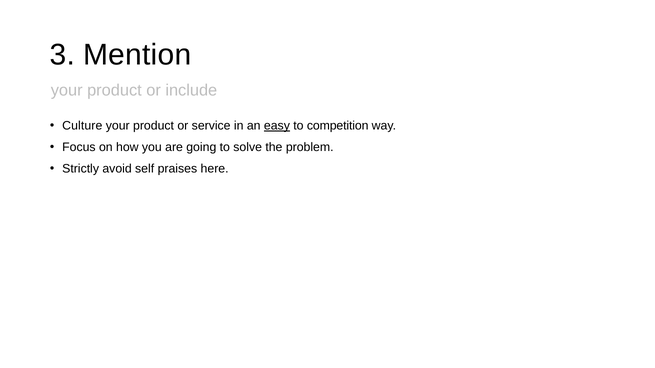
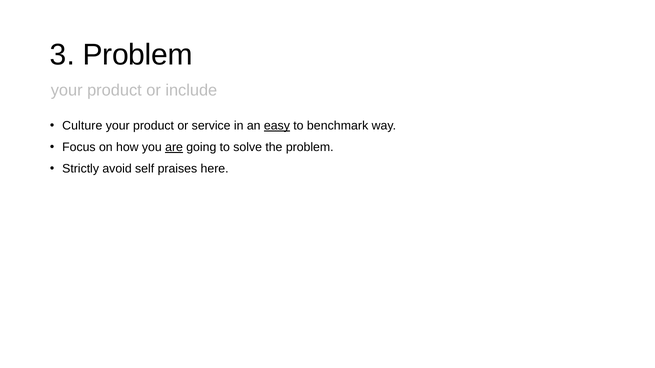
3 Mention: Mention -> Problem (138, 55)
competition: competition -> benchmark (338, 126)
are underline: none -> present (174, 147)
